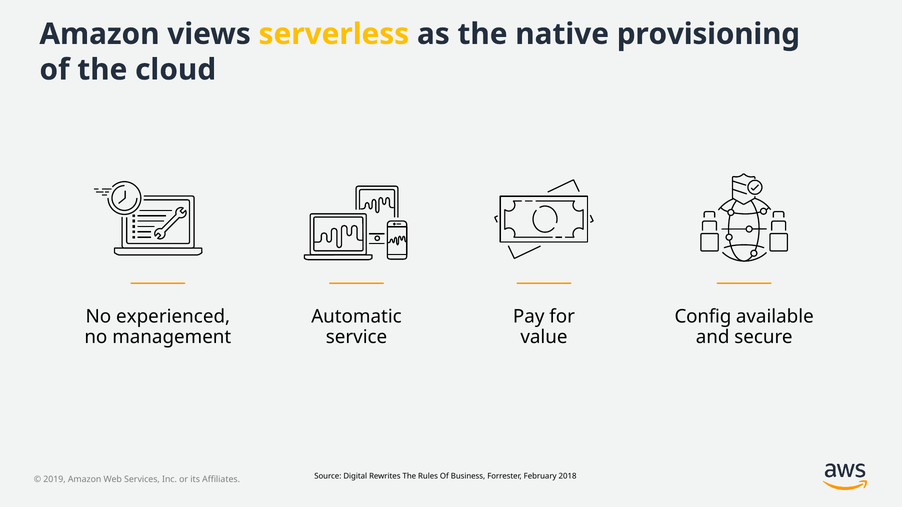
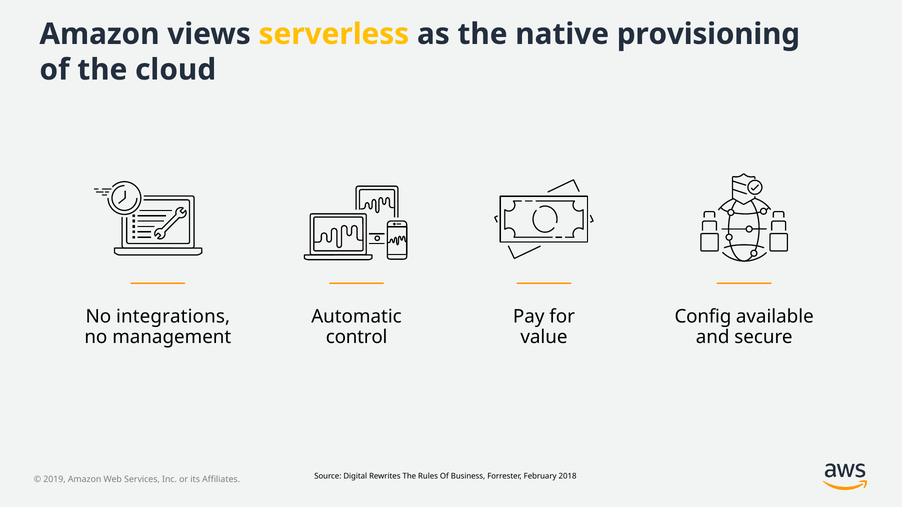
experienced: experienced -> integrations (173, 317)
service: service -> control (357, 337)
